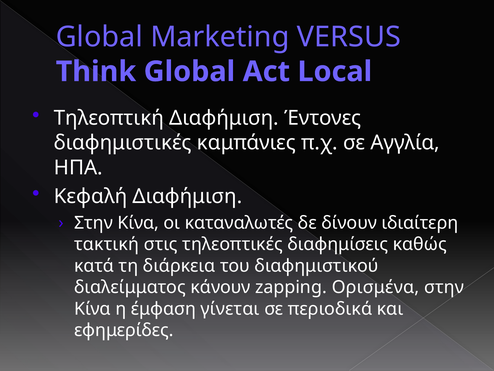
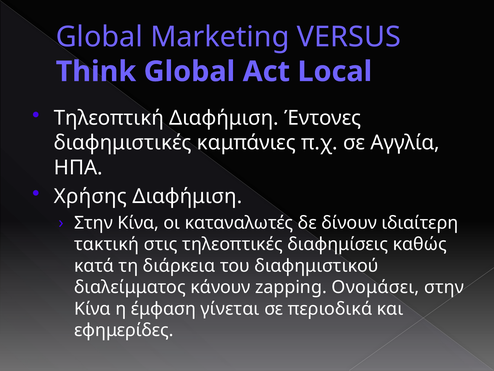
Κεφαλή: Κεφαλή -> Χρήσης (90, 196)
Ορισμένα: Ορισμένα -> Ονομάσει (375, 287)
